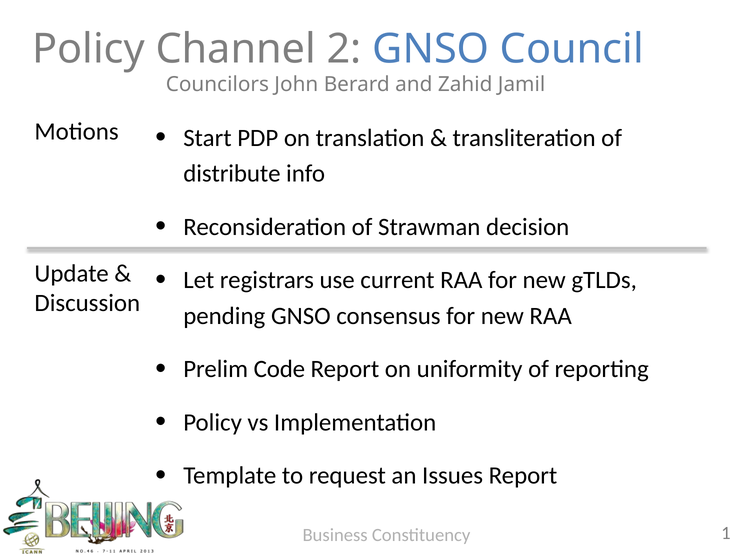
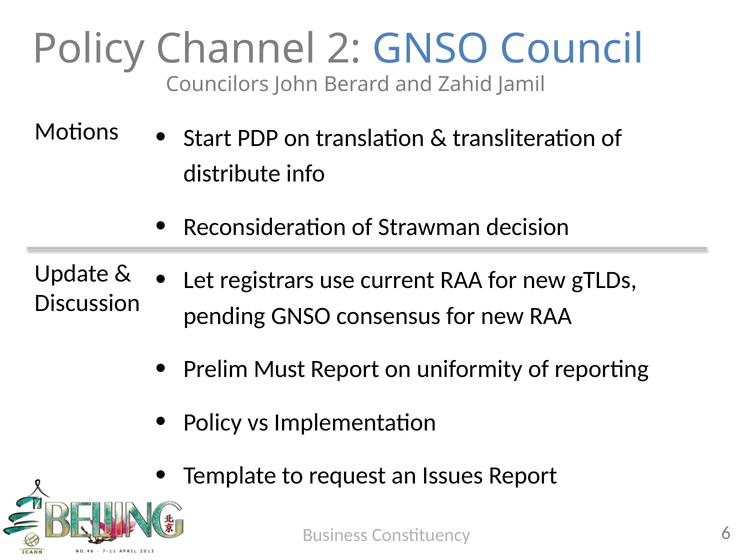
Code: Code -> Must (279, 369)
1: 1 -> 6 (726, 533)
